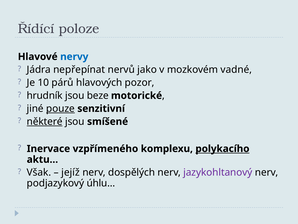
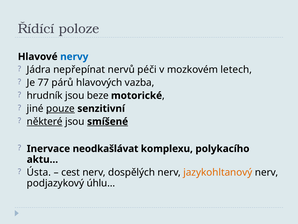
jako: jako -> péči (147, 70)
vadné: vadné -> letech (236, 70)
10: 10 -> 77 (43, 82)
pozor: pozor -> vazba (140, 82)
smíšené underline: none -> present (108, 121)
vzpřímeného: vzpřímeného -> neodkašlávat (106, 148)
polykacího underline: present -> none (222, 148)
Však: Však -> Ústa (39, 172)
jejíž: jejíž -> cest (71, 172)
jazykohltanový colour: purple -> orange (218, 172)
